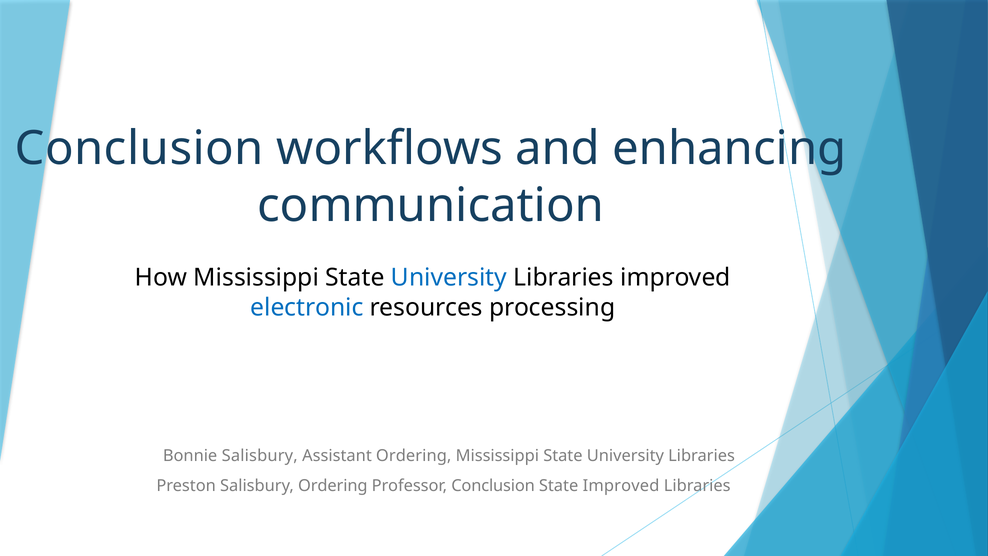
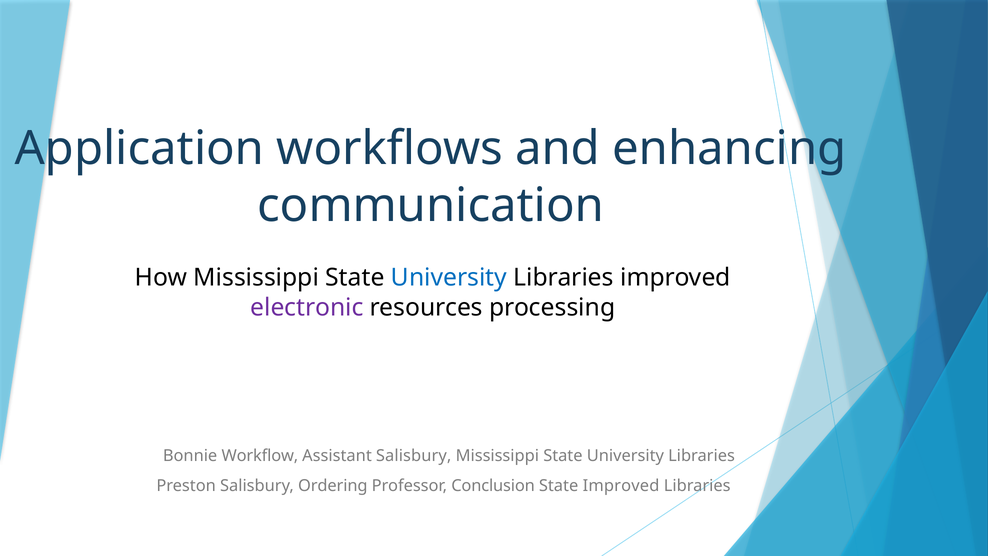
Conclusion: Conclusion -> Application (139, 149)
electronic colour: blue -> purple (307, 307)
Bonnie Salisbury: Salisbury -> Workflow (260, 456)
Assistant Ordering: Ordering -> Salisbury (414, 456)
